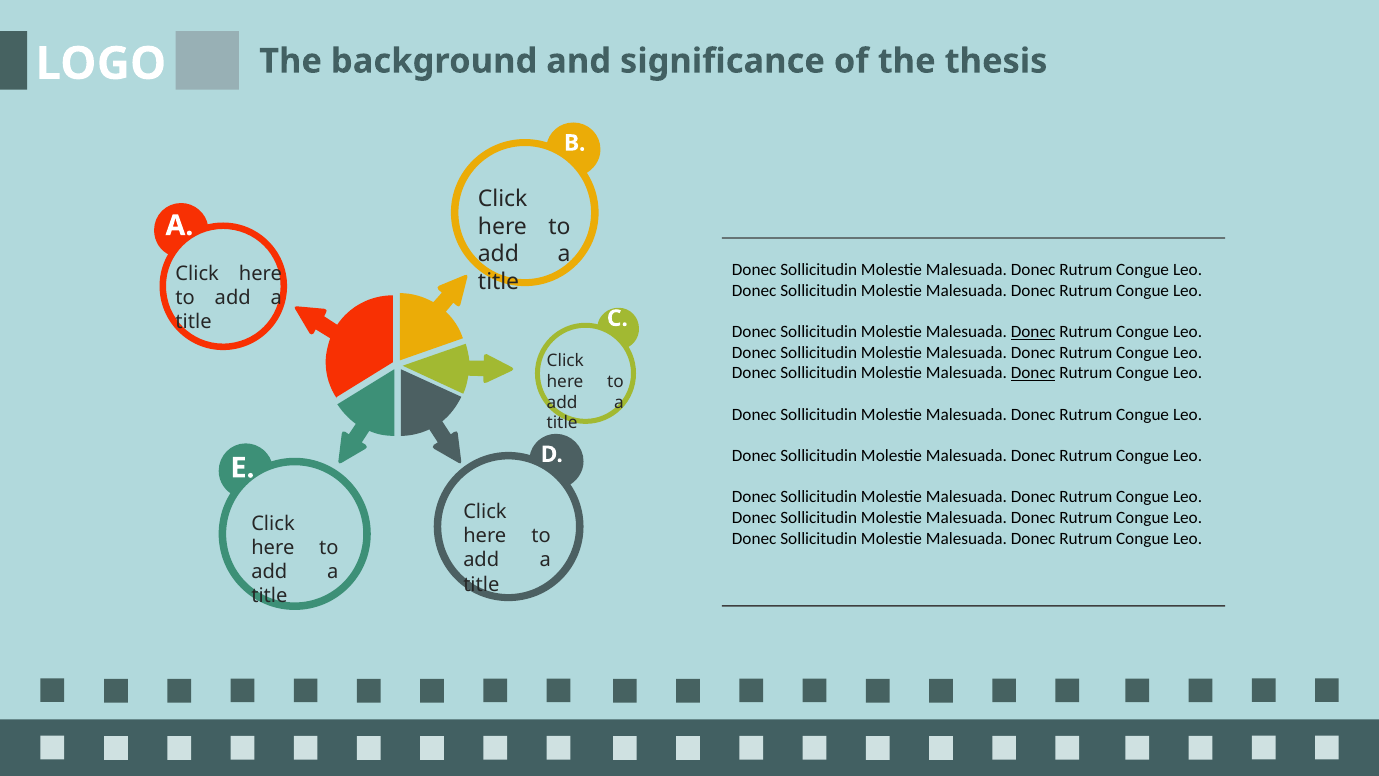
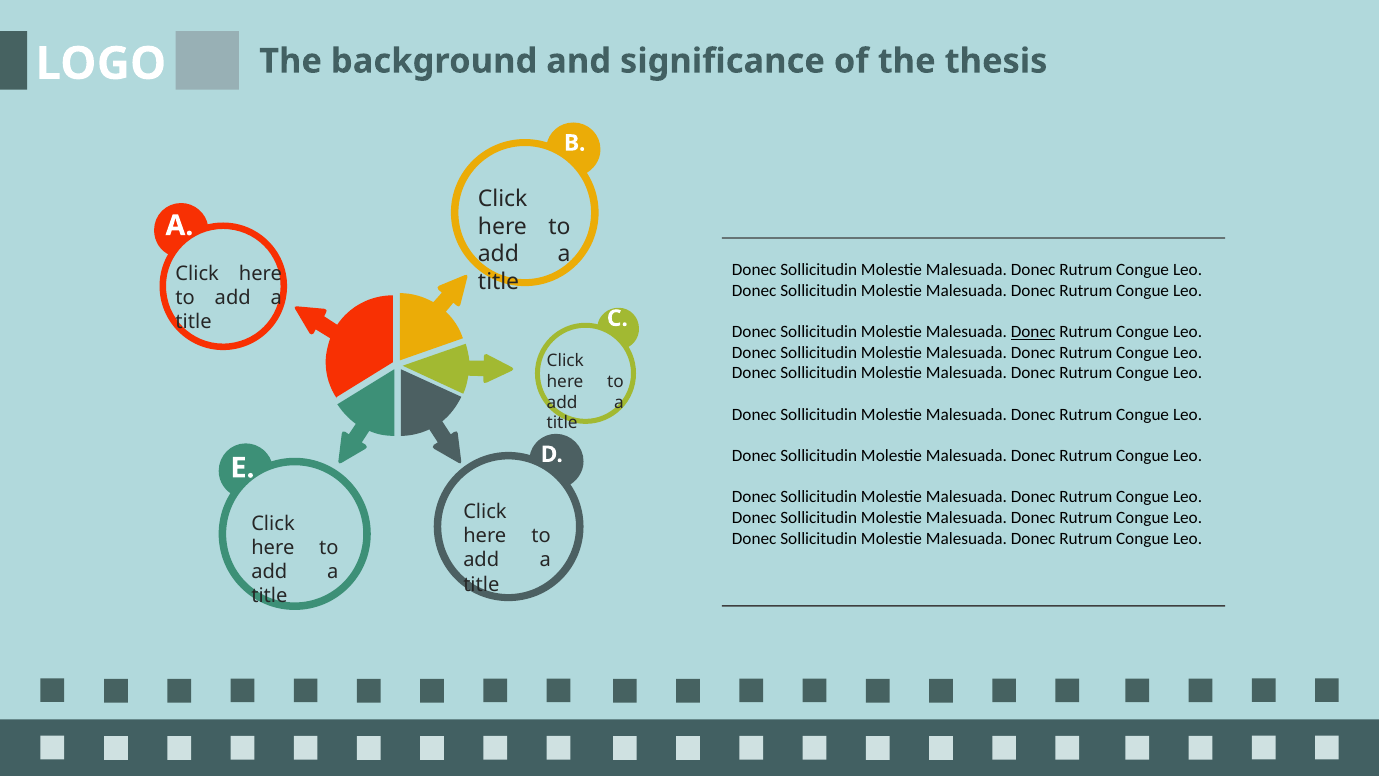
Donec underline: present -> none (1033, 373)
